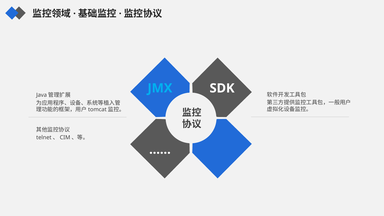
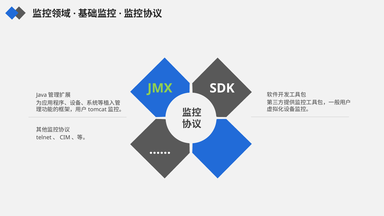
JMX colour: light blue -> light green (160, 88)
